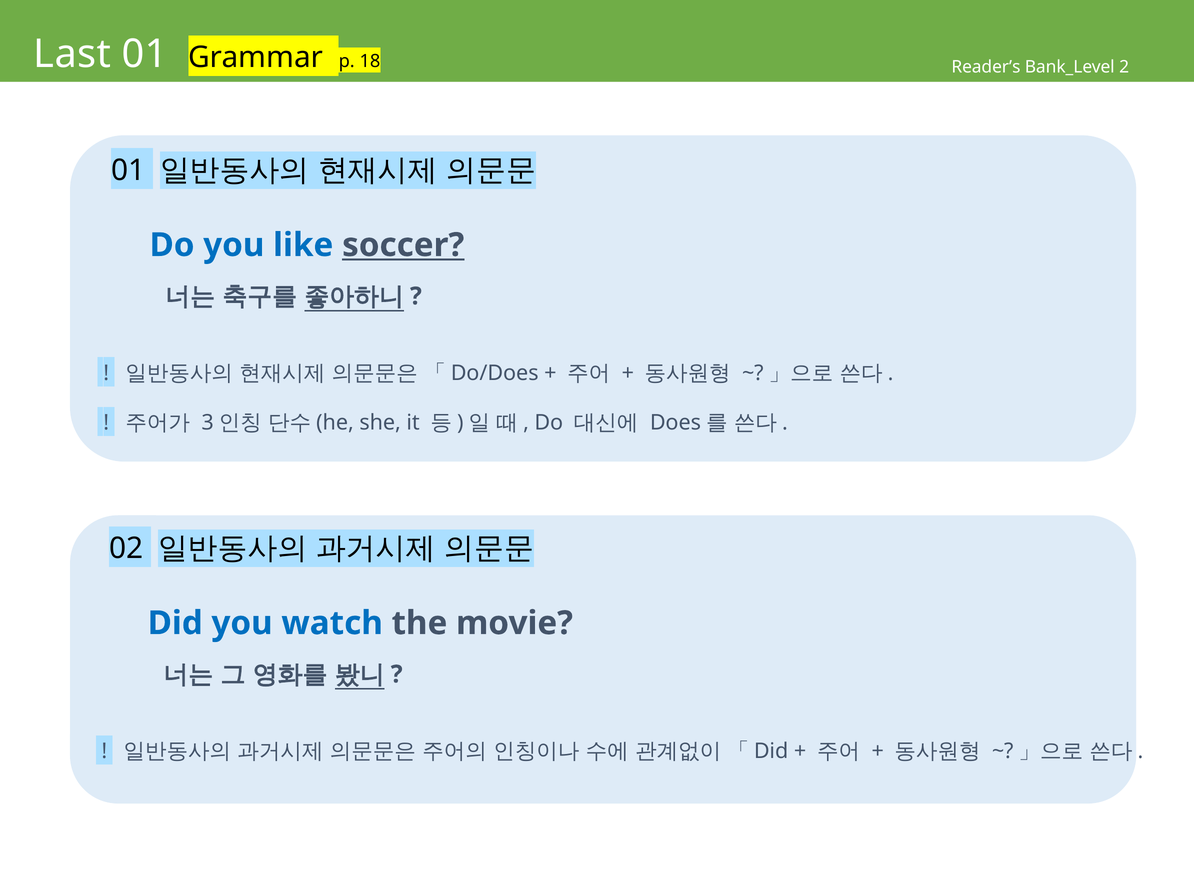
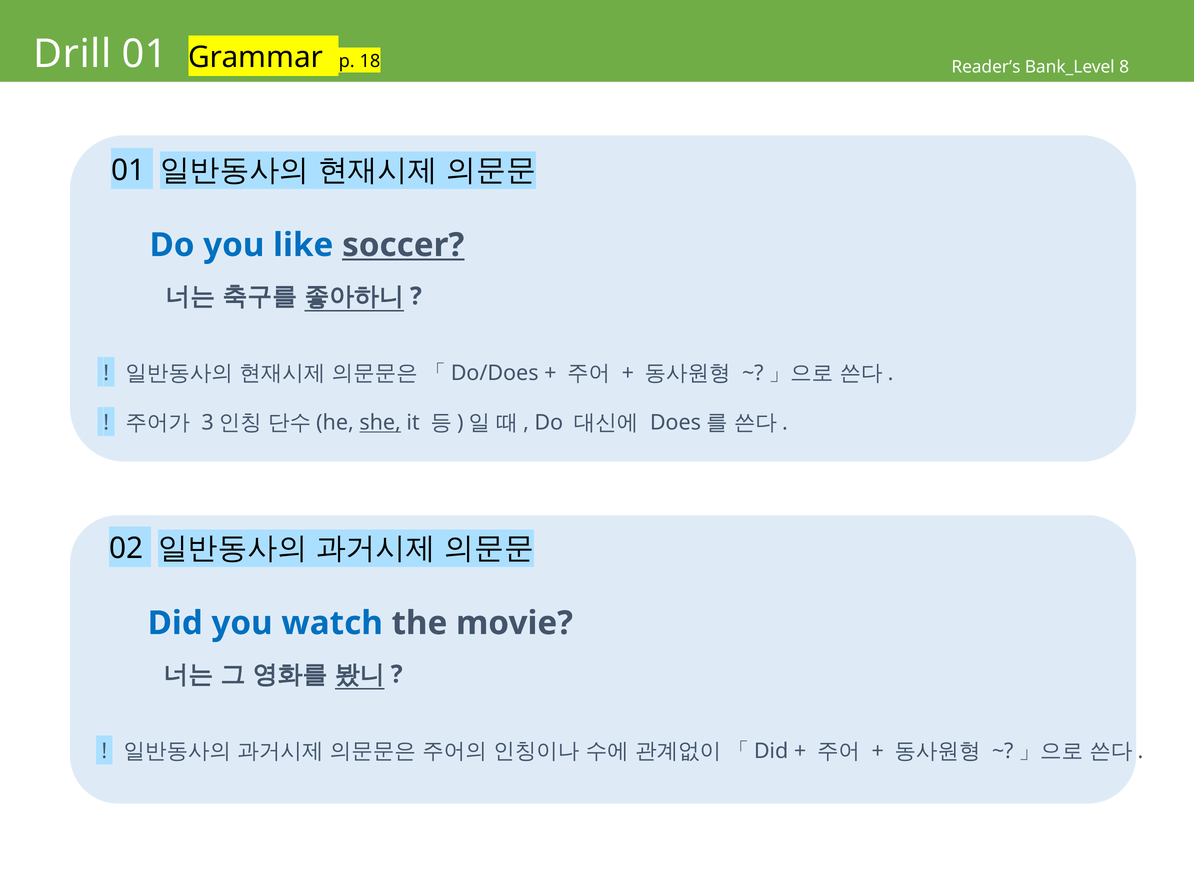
Last: Last -> Drill (72, 54)
2: 2 -> 8 (1124, 67)
she underline: none -> present (380, 423)
